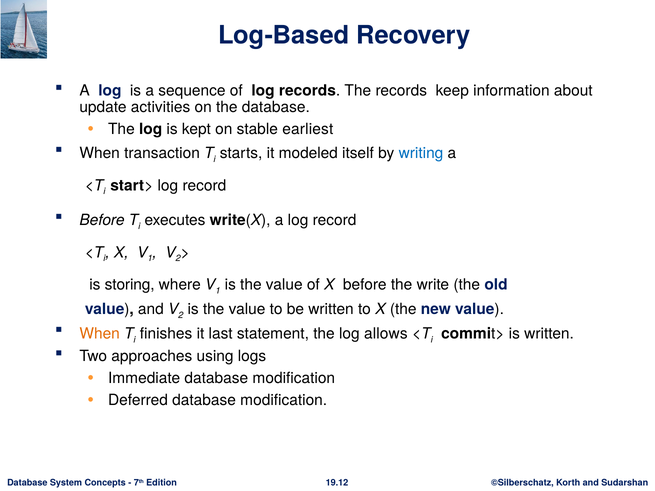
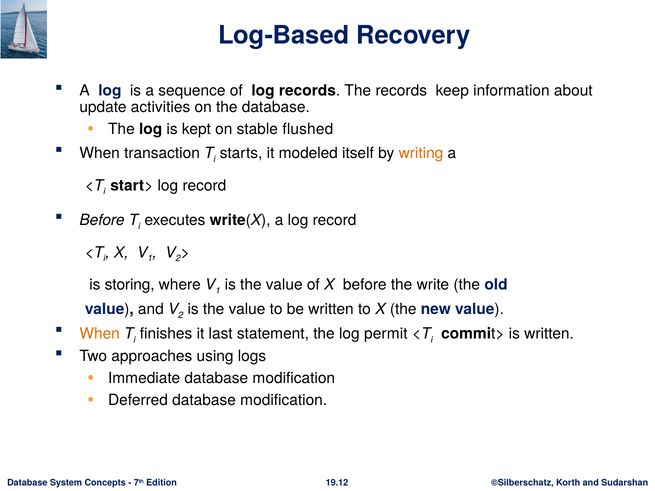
earliest: earliest -> flushed (308, 129)
writing colour: blue -> orange (421, 153)
allows: allows -> permit (386, 334)
